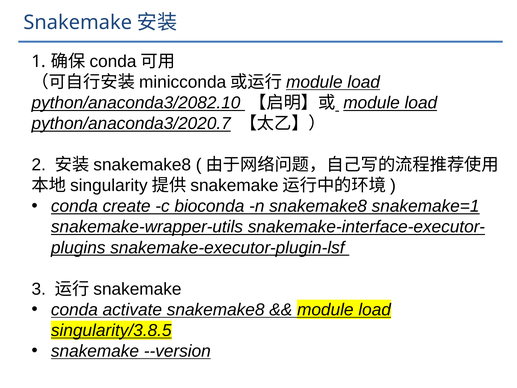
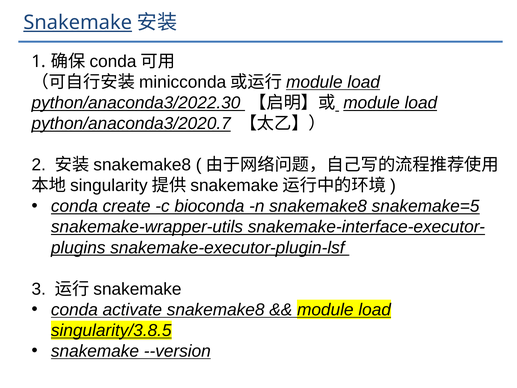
Snakemake underline: none -> present (78, 23)
python/anaconda3/2082.10: python/anaconda3/2082.10 -> python/anaconda3/2022.30 (136, 103)
snakemake=1: snakemake=1 -> snakemake=5 (426, 206)
